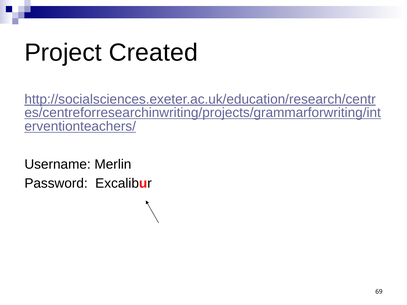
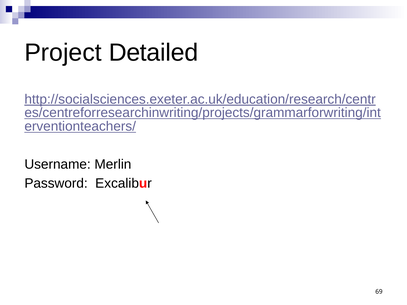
Created: Created -> Detailed (153, 53)
